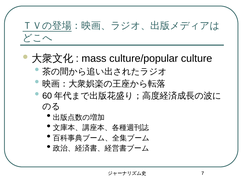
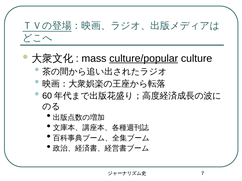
culture/popular underline: none -> present (144, 59)
